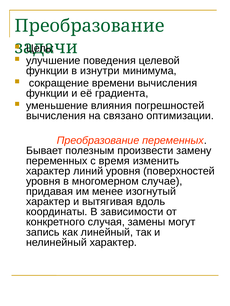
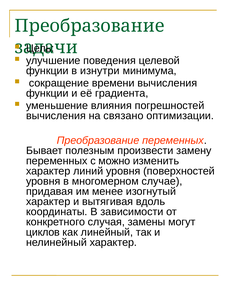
время: время -> можно (114, 161)
запись: запись -> циклов (43, 233)
